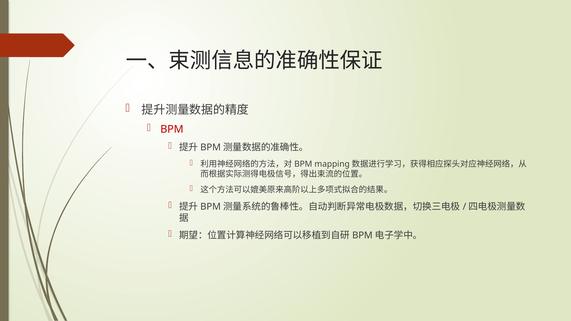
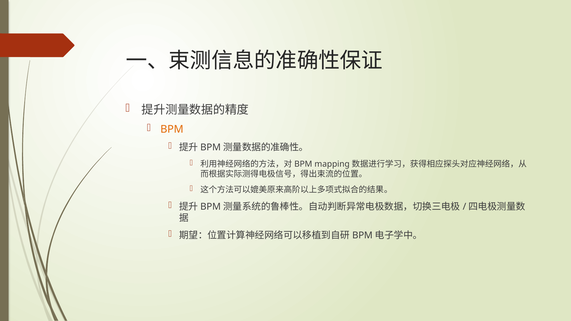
BPM colour: red -> orange (172, 129)
